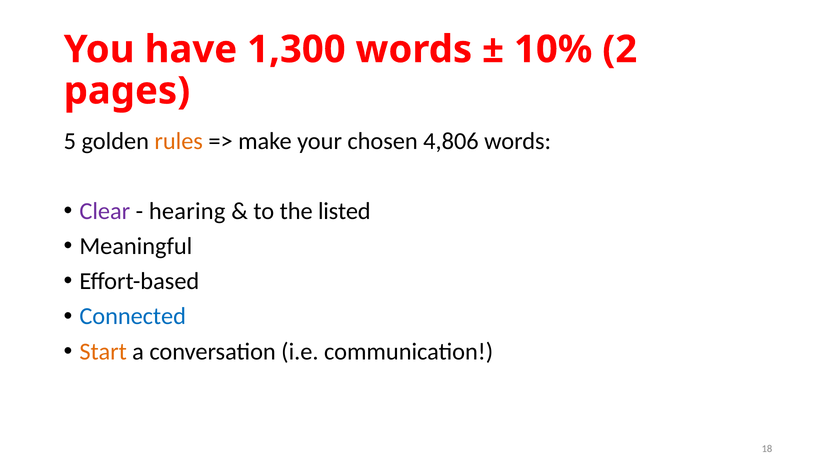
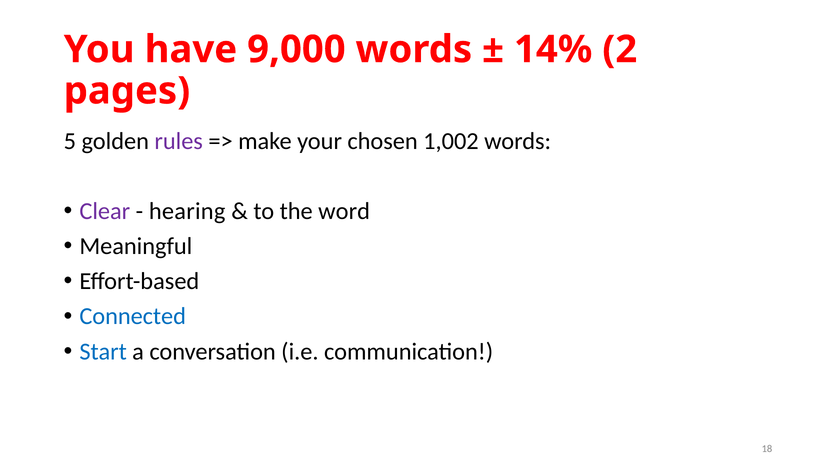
1,300: 1,300 -> 9,000 (296, 50)
10%: 10% -> 14% (553, 50)
rules colour: orange -> purple (179, 141)
4,806: 4,806 -> 1,002 (451, 141)
listed: listed -> word (344, 211)
Start colour: orange -> blue (103, 352)
